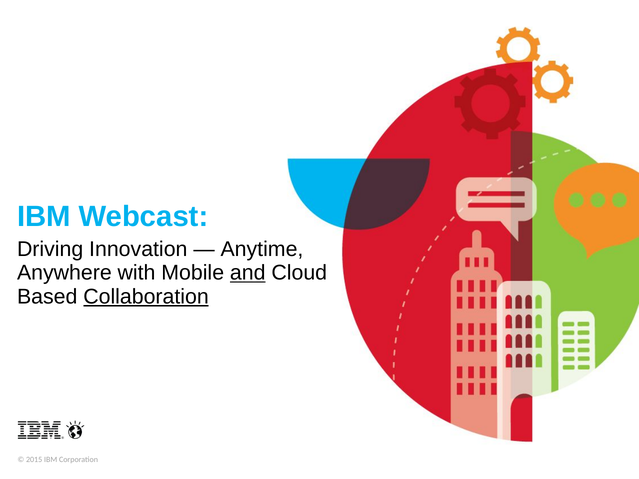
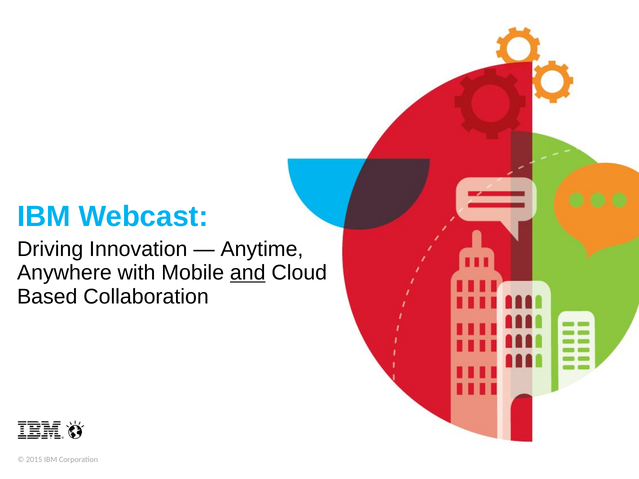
Collaboration underline: present -> none (146, 297)
